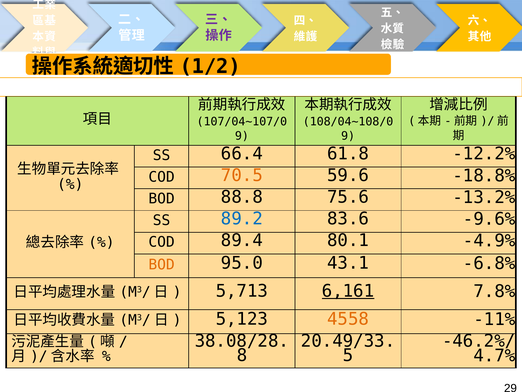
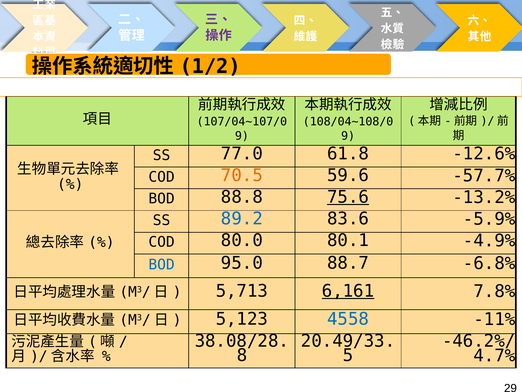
66.4: 66.4 -> 77.0 (242, 153)
-12.2%: -12.2% -> -12.6% (484, 154)
-18.8%: -18.8% -> -57.7% (484, 175)
75.6 underline: none -> present (348, 197)
-9.6%: -9.6% -> -5.9% (489, 219)
89.4: 89.4 -> 80.0 (242, 240)
BOD colour: orange -> blue (162, 264)
43.1: 43.1 -> 88.7 (348, 263)
4558 colour: orange -> blue (348, 319)
